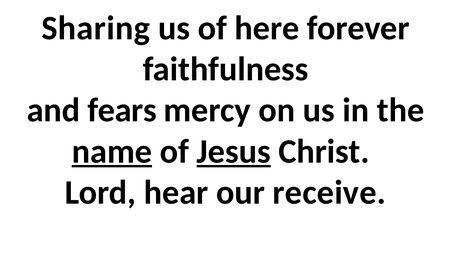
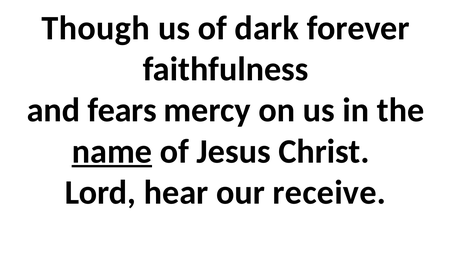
Sharing: Sharing -> Though (96, 28)
here: here -> dark (267, 28)
Jesus underline: present -> none (234, 151)
